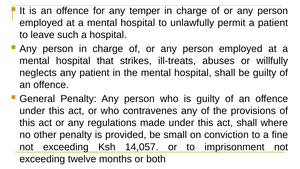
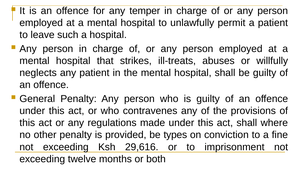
small: small -> types (175, 135)
14,057: 14,057 -> 29,616 (142, 147)
